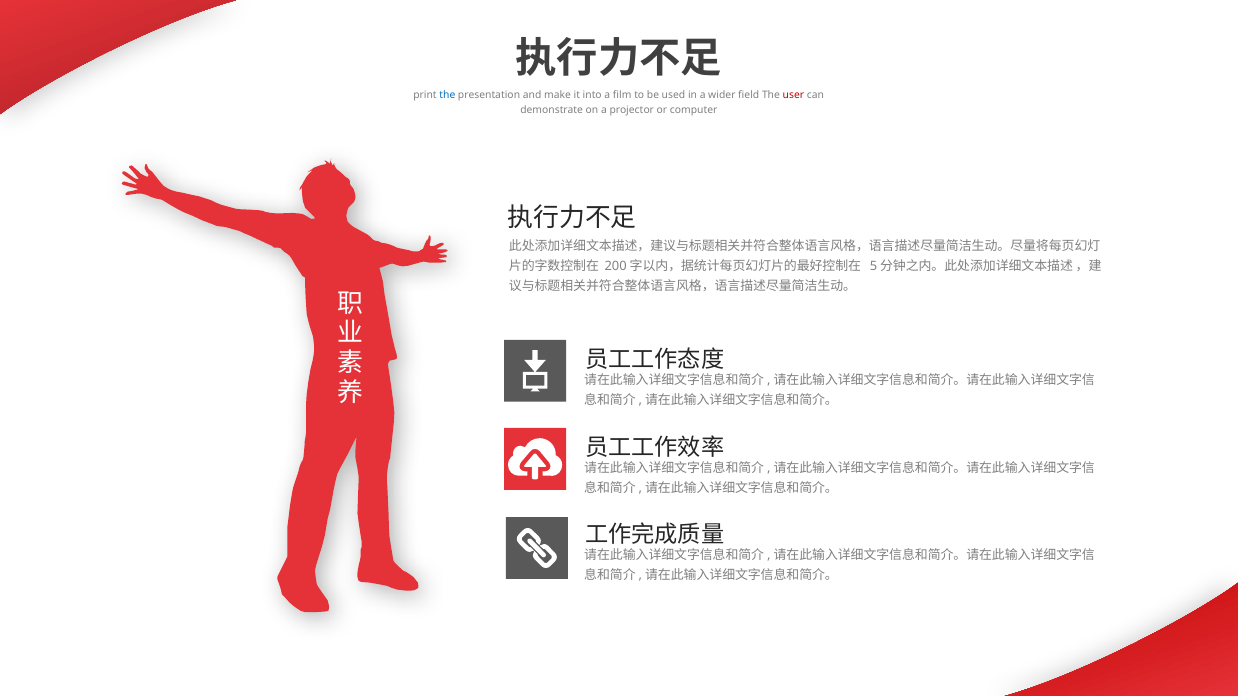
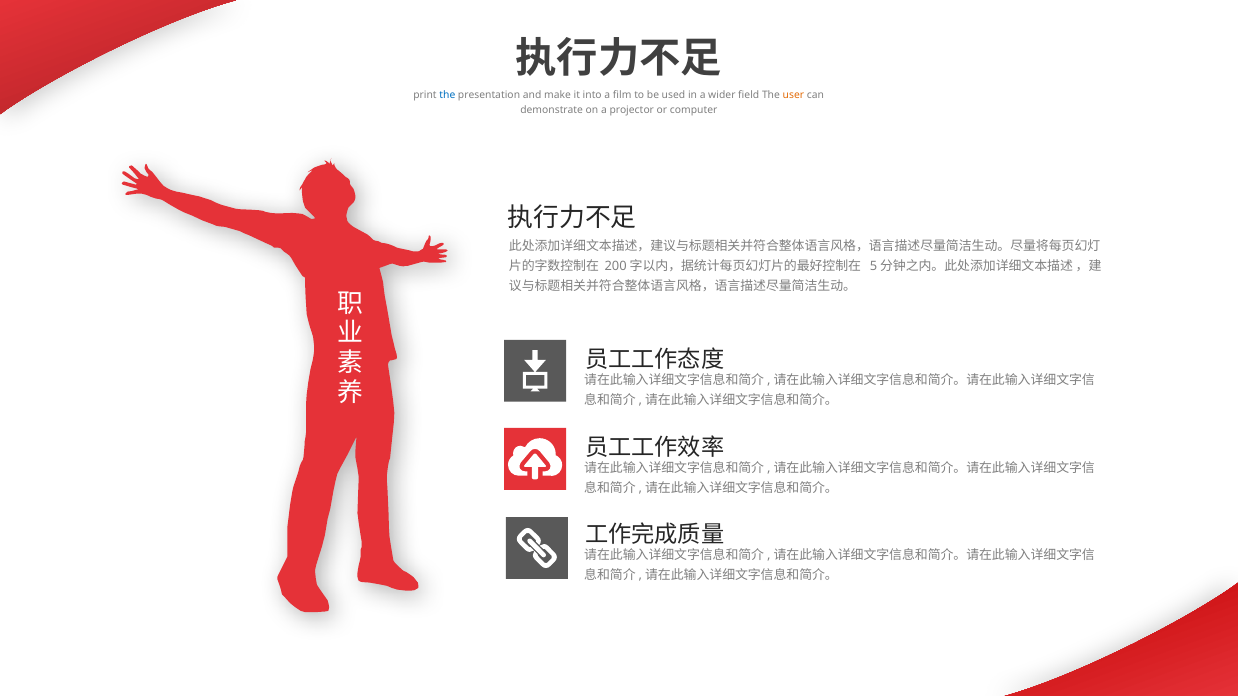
user colour: red -> orange (793, 95)
